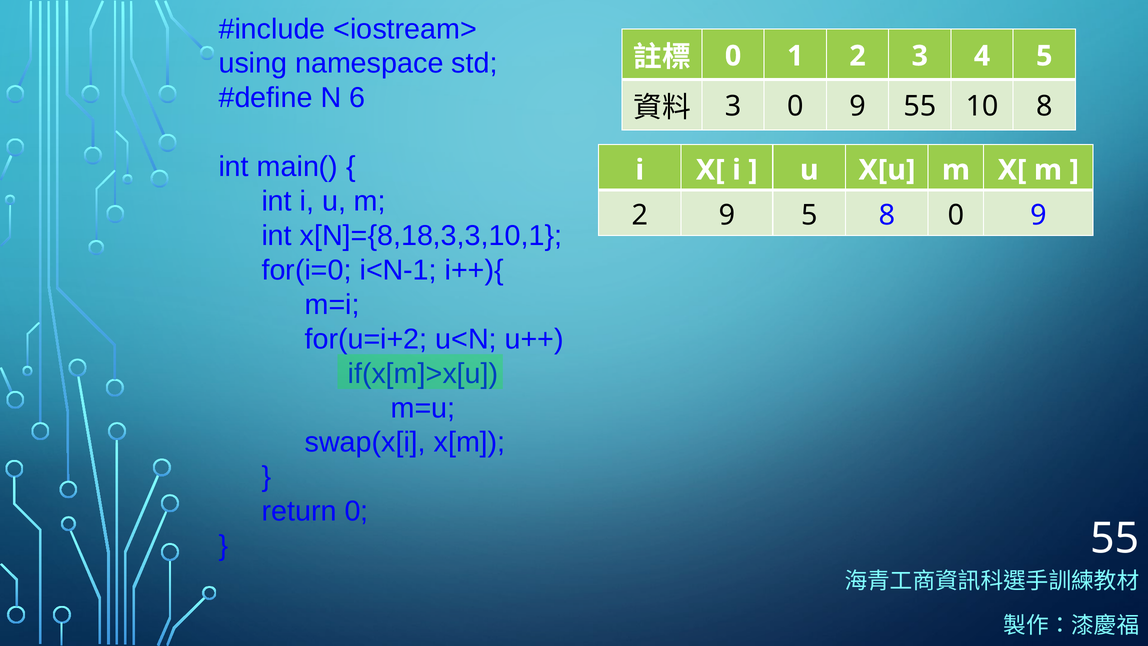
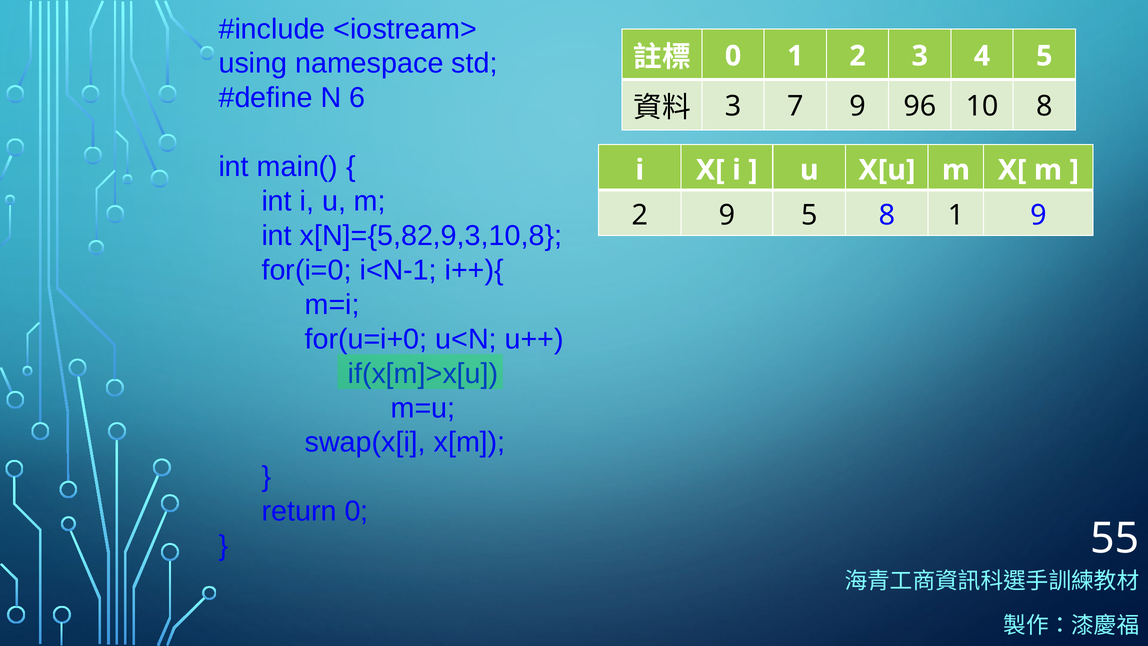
3 0: 0 -> 7 (795, 106)
9 55: 55 -> 96 (920, 106)
8 0: 0 -> 1 (956, 215)
x[N]={8,18,3,3,10,1: x[N]={8,18,3,3,10,1 -> x[N]={5,82,9,3,10,8 (431, 236)
for(u=i+2: for(u=i+2 -> for(u=i+0 (366, 339)
